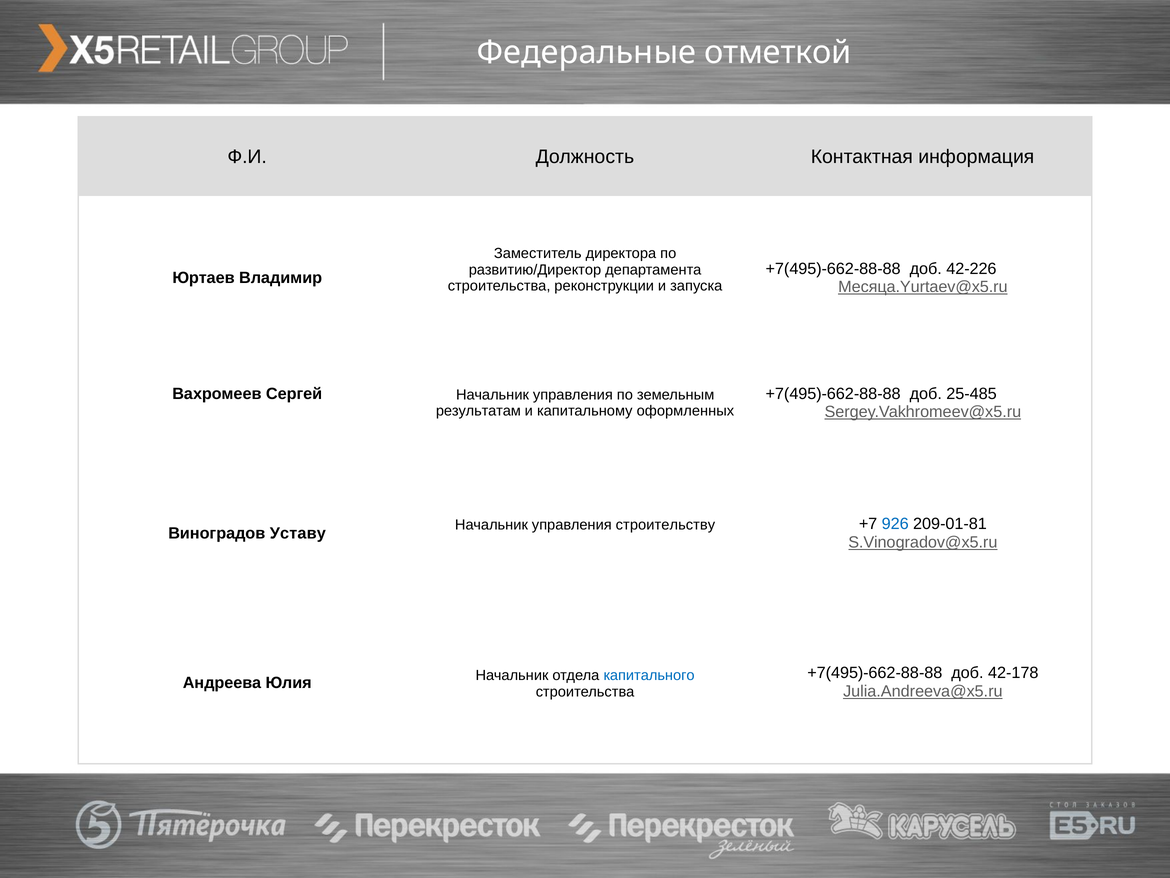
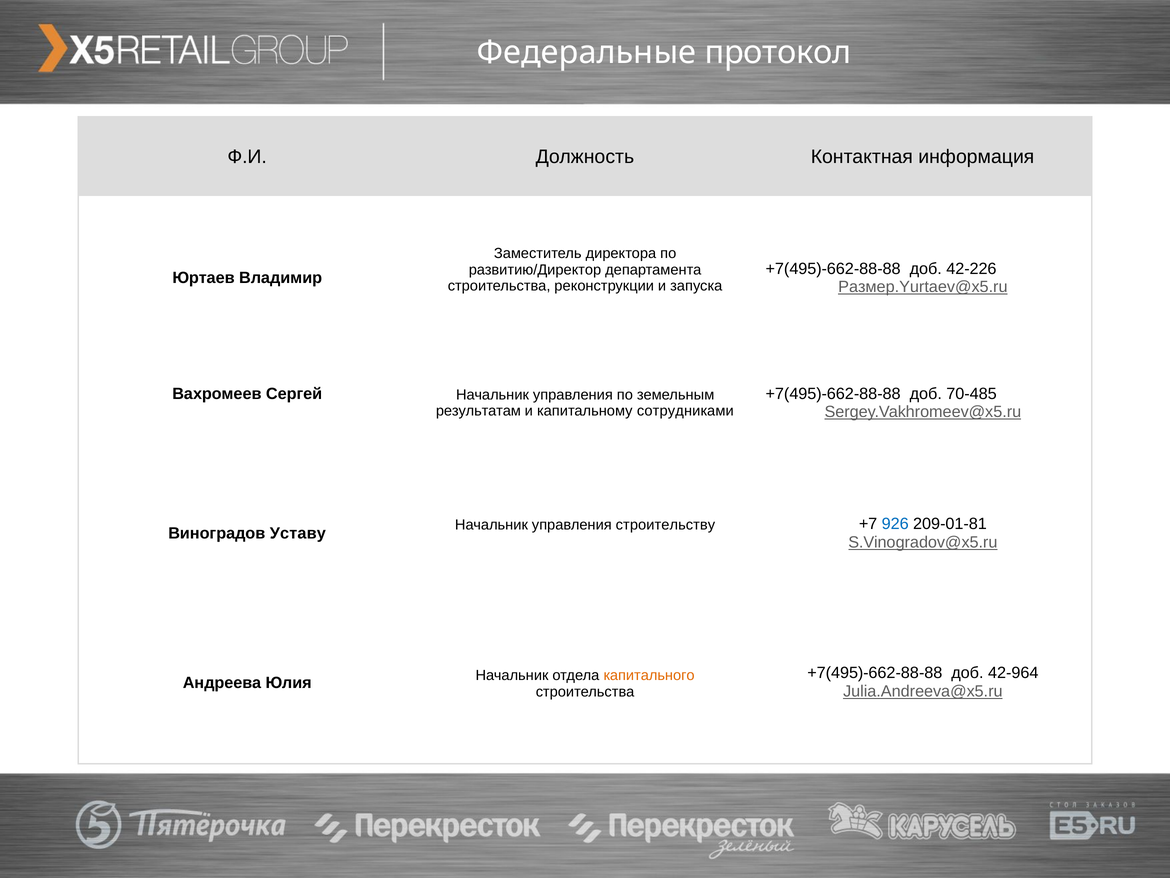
отметкой: отметкой -> протокол (778, 52)
Месяца.Yurtaev@x5.ru: Месяца.Yurtaev@x5.ru -> Размер.Yurtaev@x5.ru (923, 287)
25-485: 25-485 -> 70-485 (972, 394)
оформленных: оформленных -> сотрудниками (685, 411)
42-178: 42-178 -> 42-964 (1013, 673)
капитального colour: blue -> orange (649, 675)
